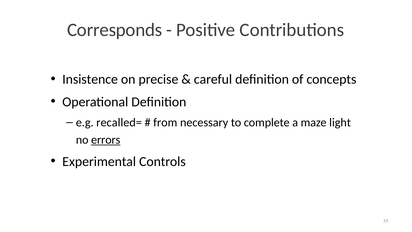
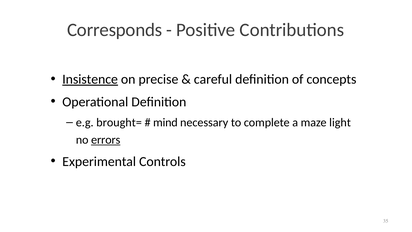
Insistence underline: none -> present (90, 79)
recalled=: recalled= -> brought= (119, 122)
from: from -> mind (165, 122)
